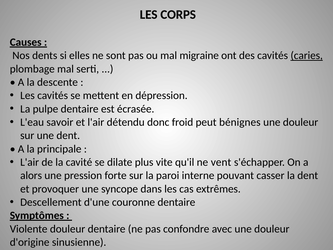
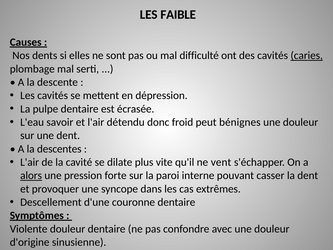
CORPS: CORPS -> FAIBLE (178, 15)
migraine: migraine -> difficulté (199, 56)
principale: principale -> descentes (59, 149)
alors underline: none -> present (31, 175)
